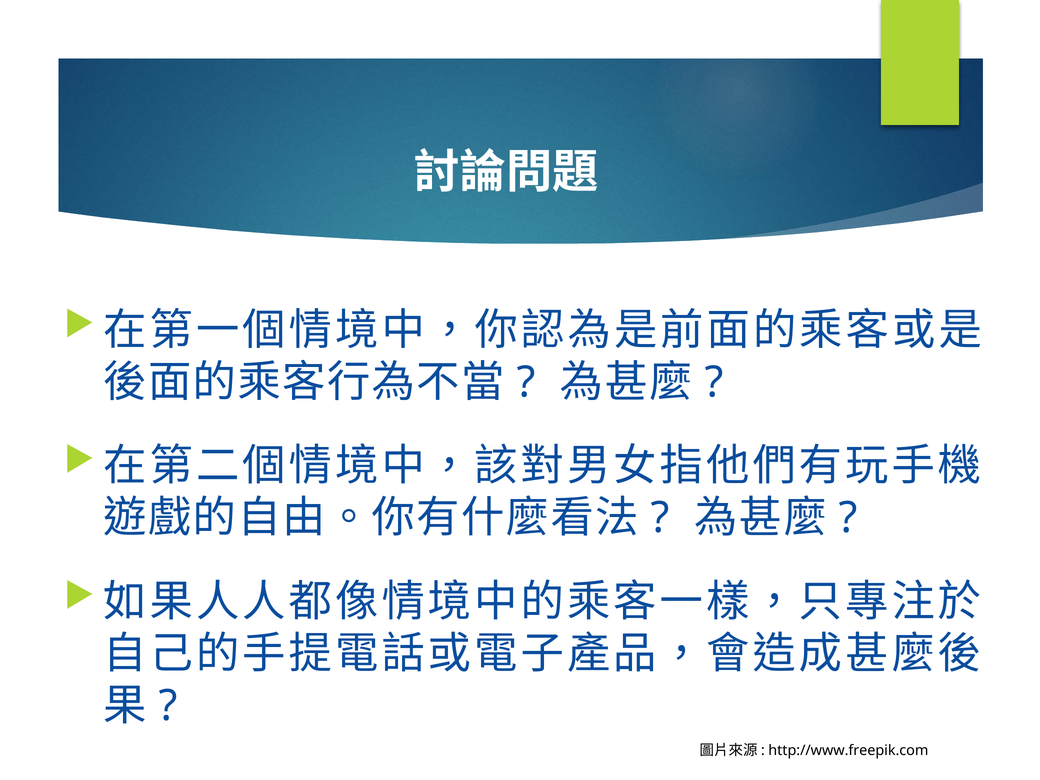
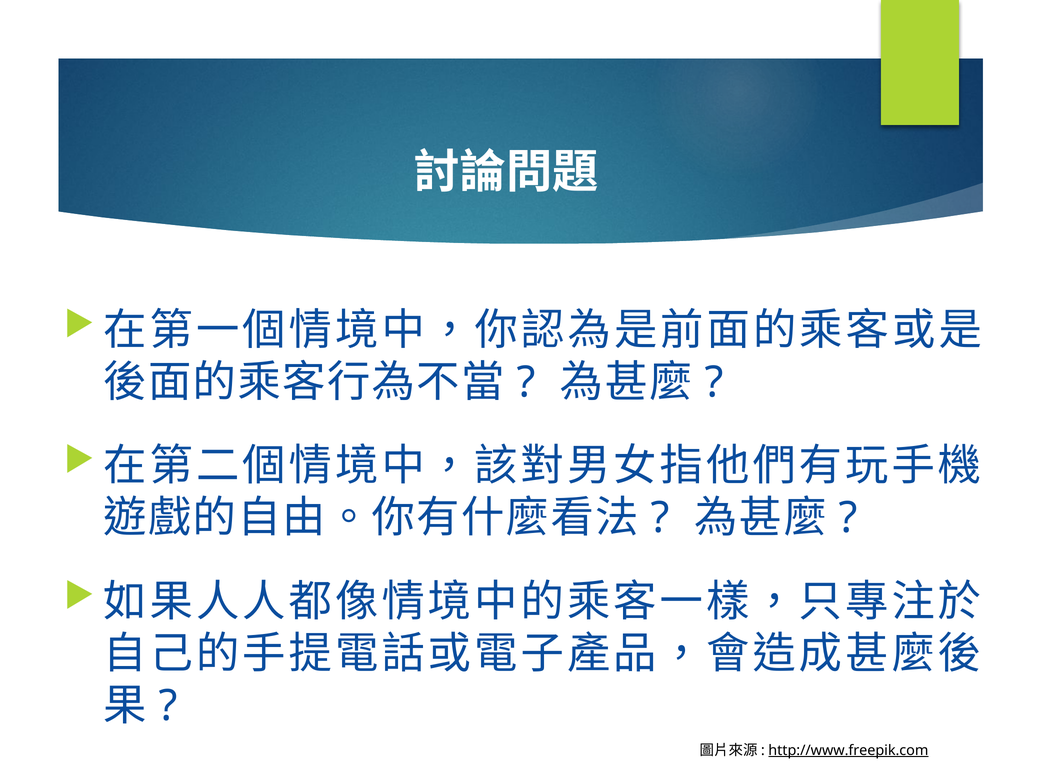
http://www.freepik.com underline: none -> present (848, 750)
